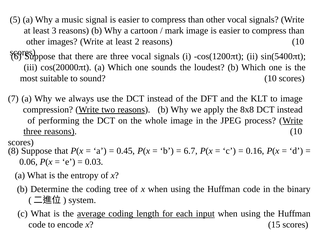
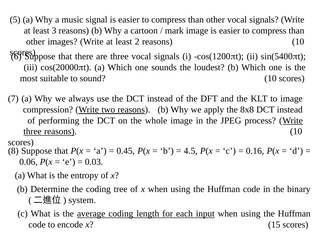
6.7: 6.7 -> 4.5 (191, 150)
